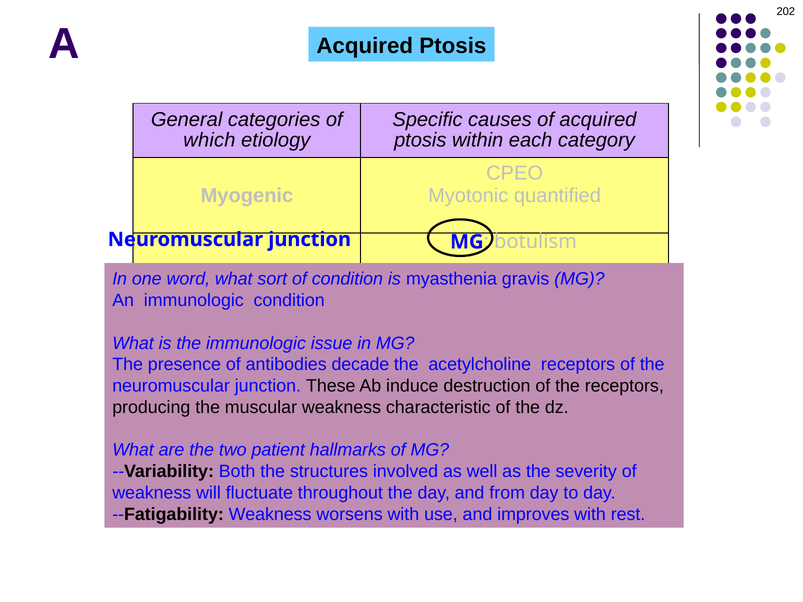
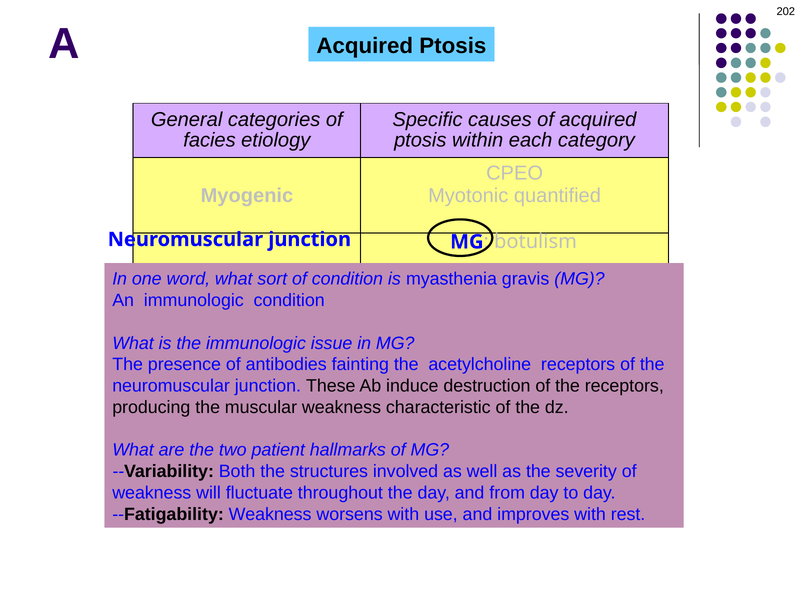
which: which -> facies (210, 140)
decade: decade -> fainting (360, 365)
